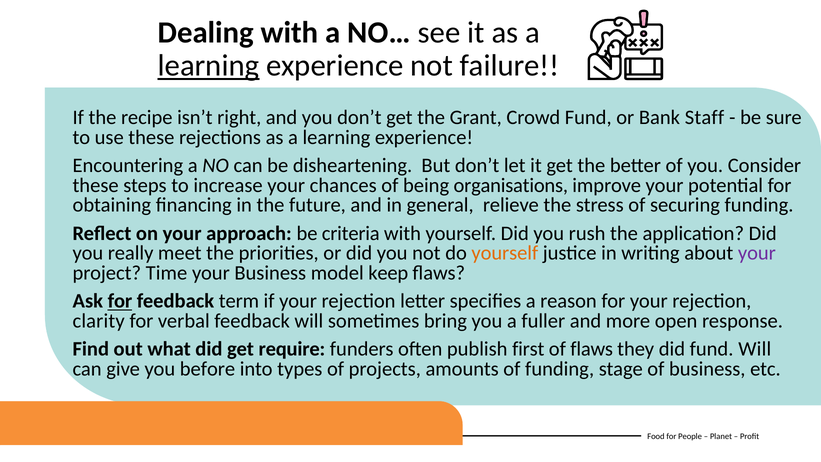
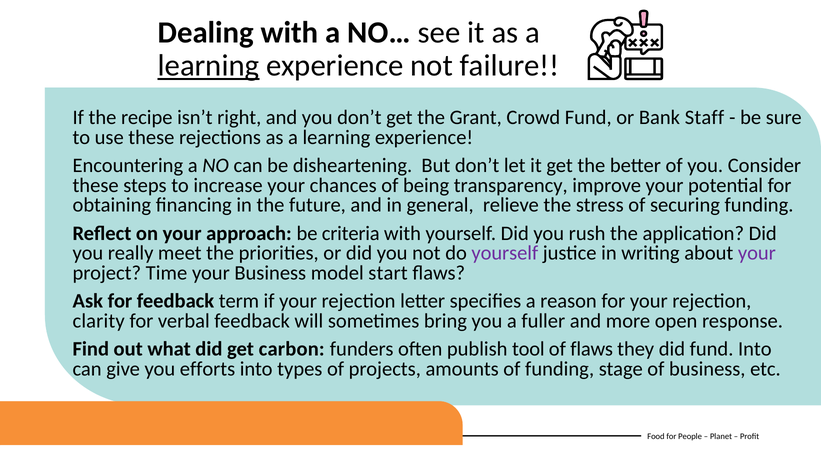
organisations: organisations -> transparency (511, 185)
yourself colour: orange -> purple (505, 253)
keep: keep -> start (388, 273)
for underline: present -> none (120, 301)
require: require -> carbon (292, 349)
first: first -> tool (528, 349)
fund Will: Will -> Into (755, 349)
before: before -> efforts (208, 369)
